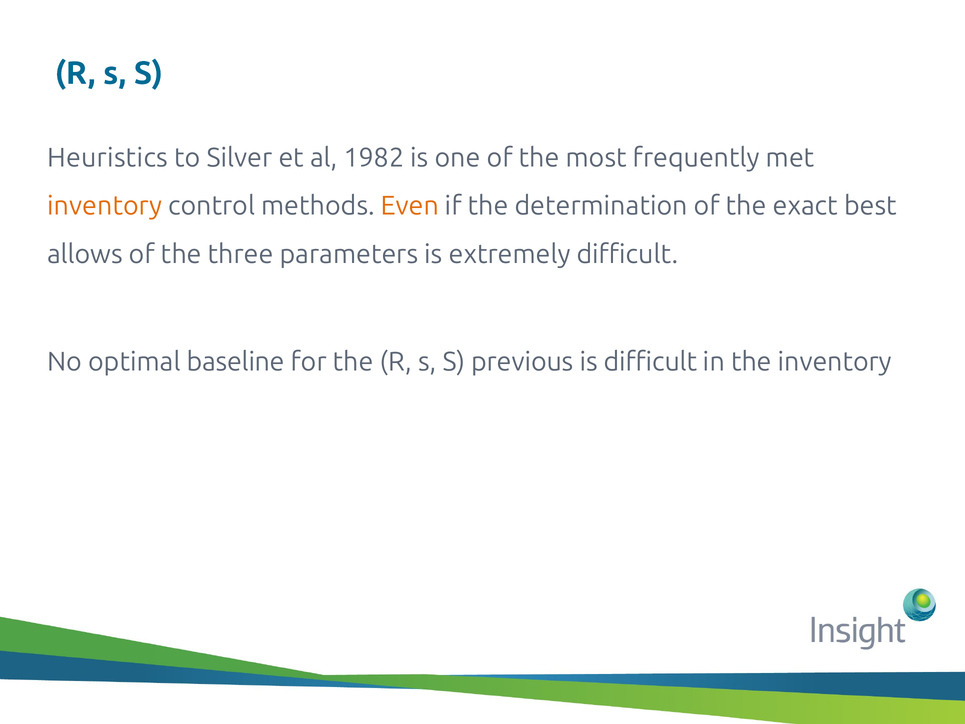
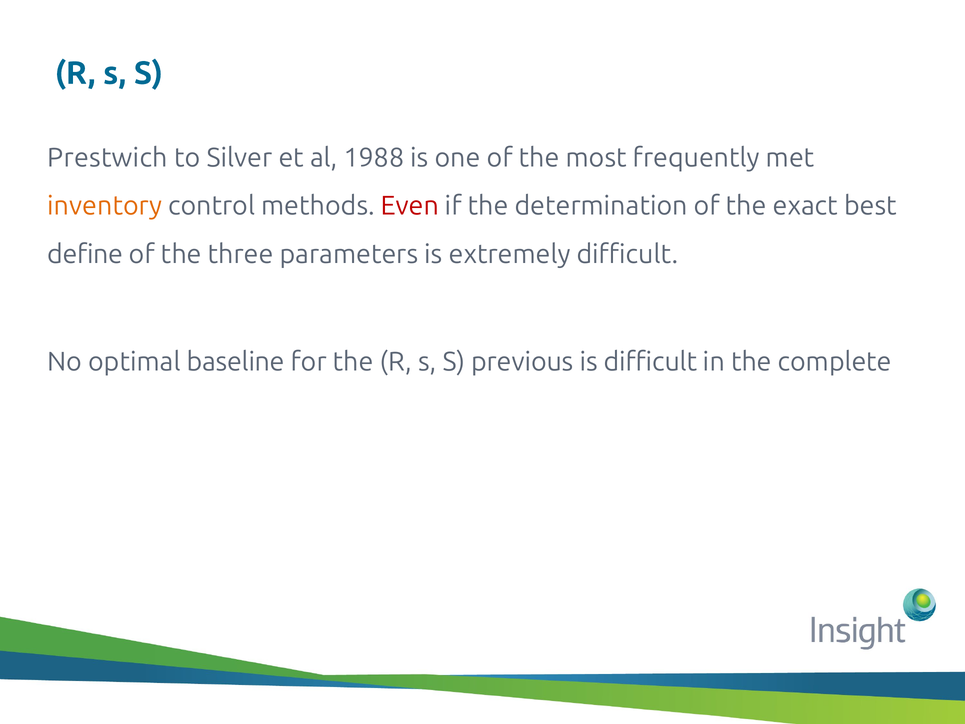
Heuristics: Heuristics -> Prestwich (108, 158)
1982: 1982 -> 1988 (374, 158)
Even colour: orange -> red (410, 206)
allows: allows -> define (85, 254)
the inventory: inventory -> complete (835, 362)
